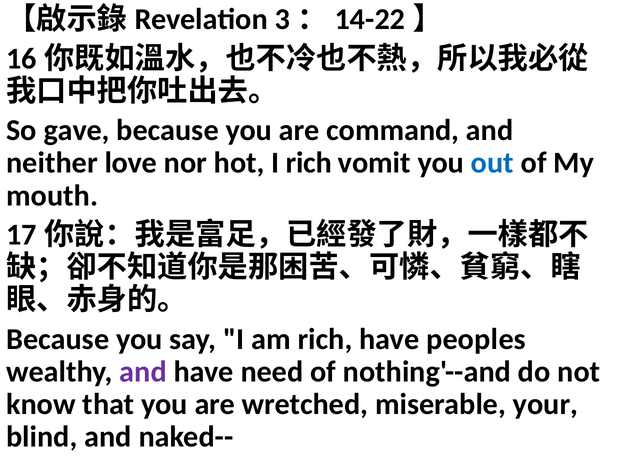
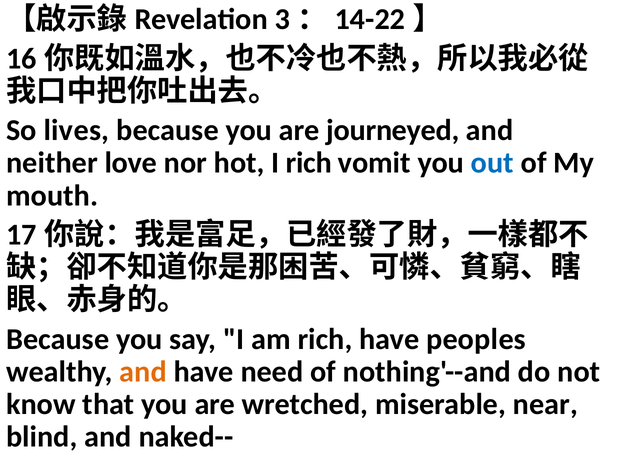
gave: gave -> lives (76, 130)
command: command -> journeyed (393, 130)
and colour: purple -> orange (143, 372)
your: your -> near (545, 405)
